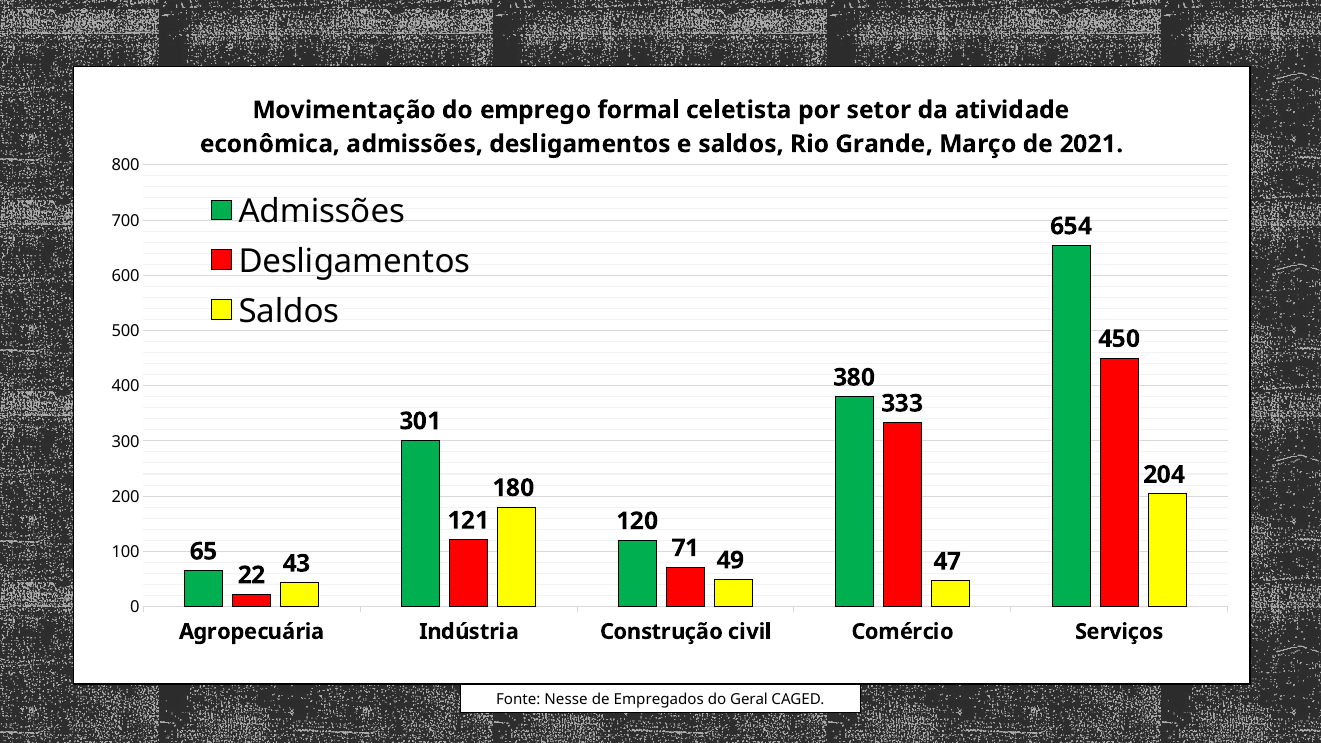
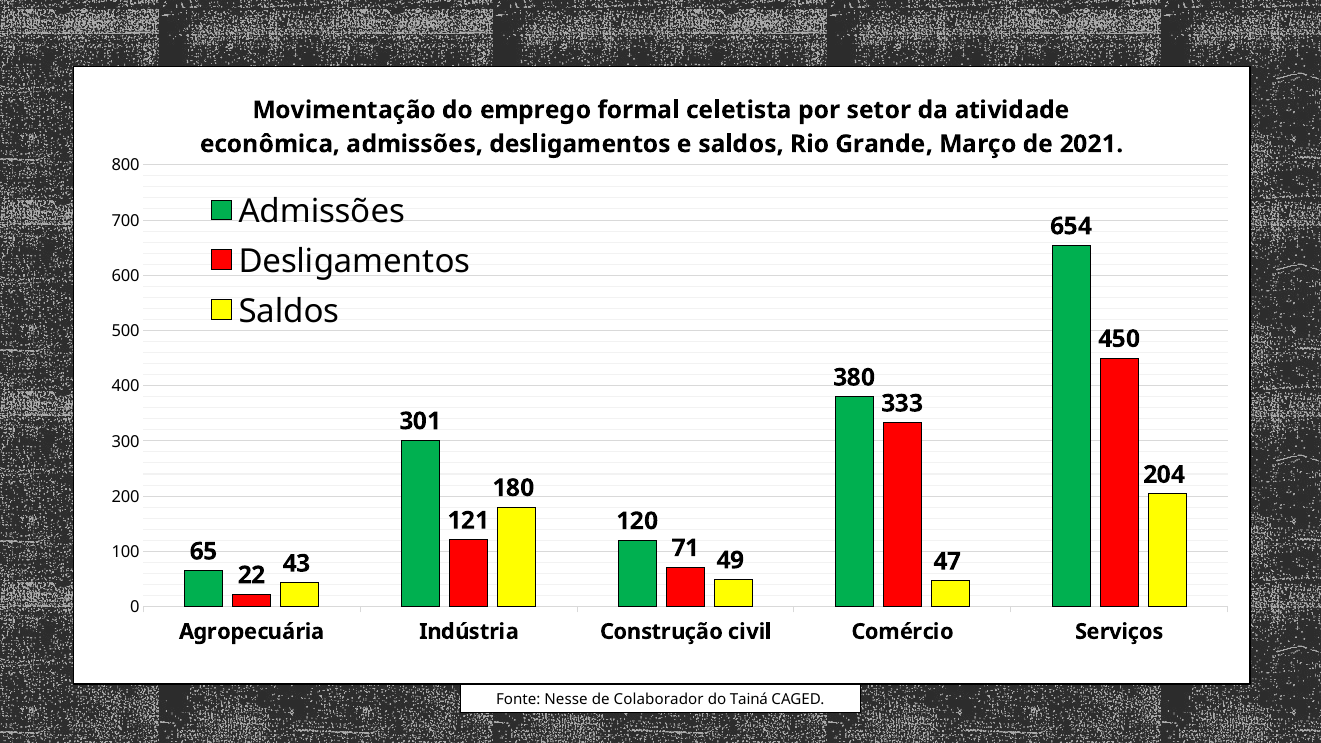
Empregados: Empregados -> Colaborador (659, 700)
Geral: Geral -> Tainá (749, 700)
